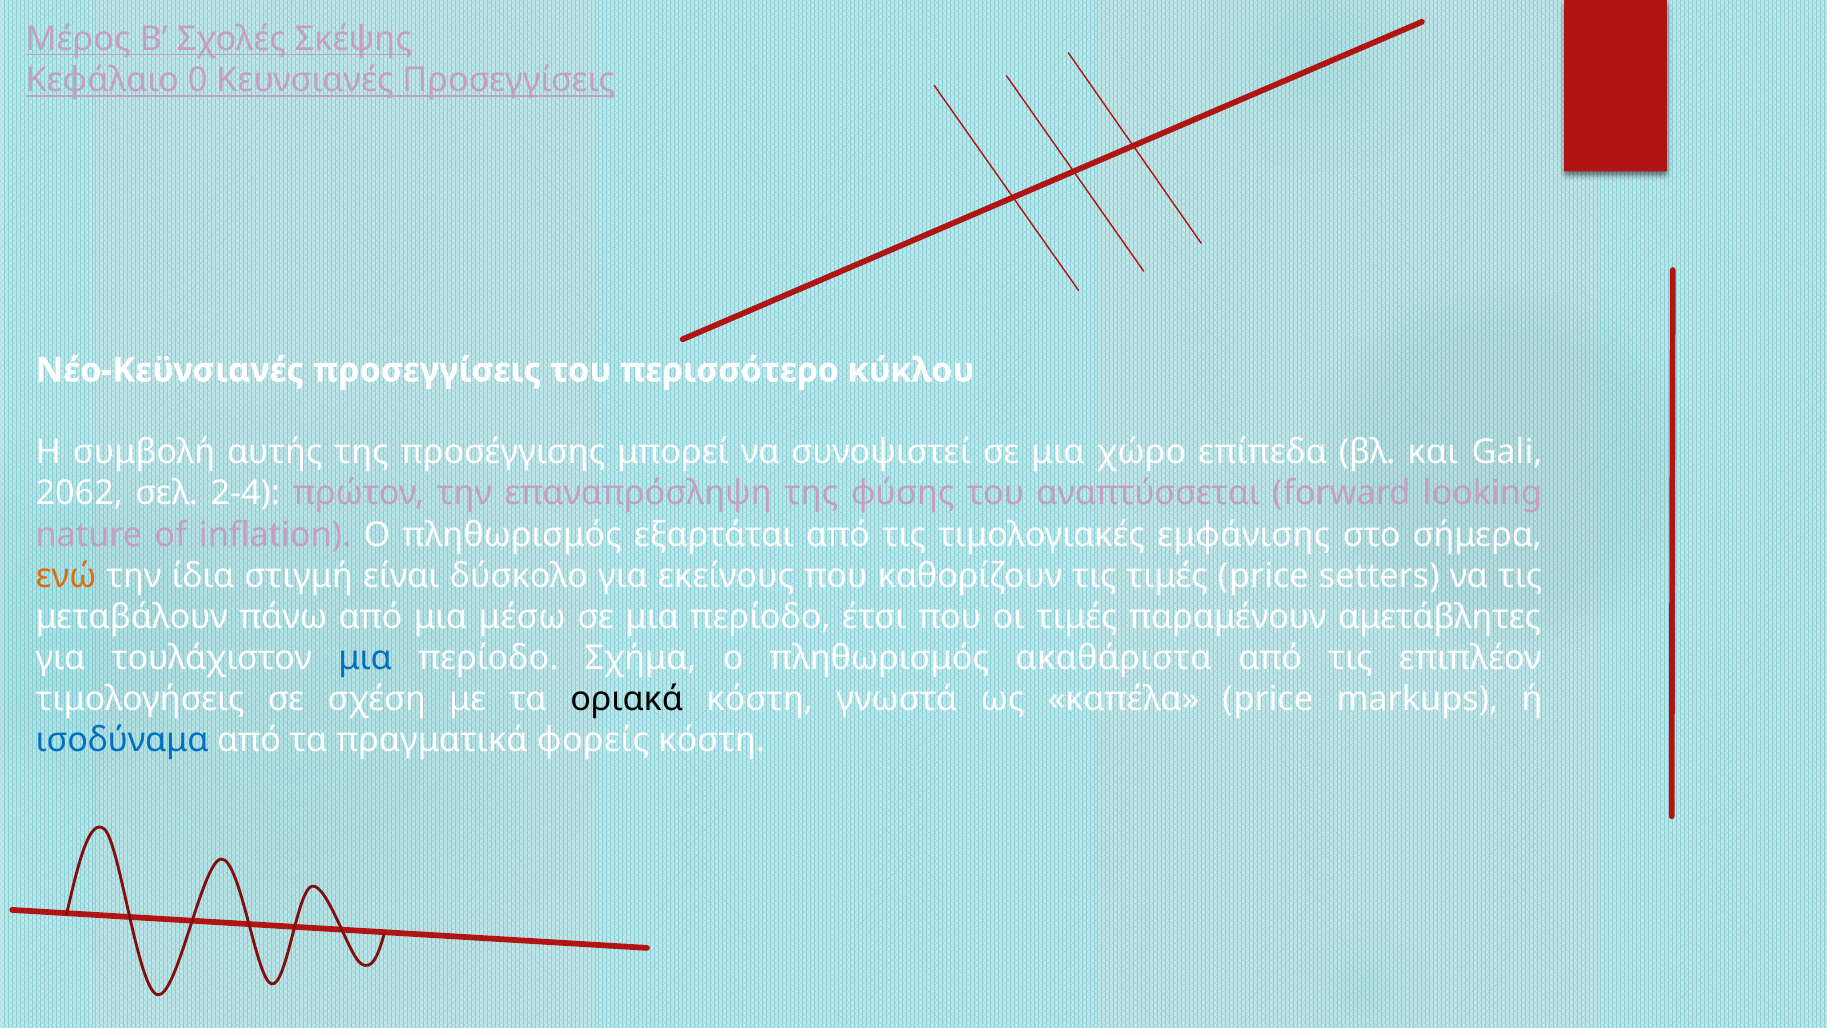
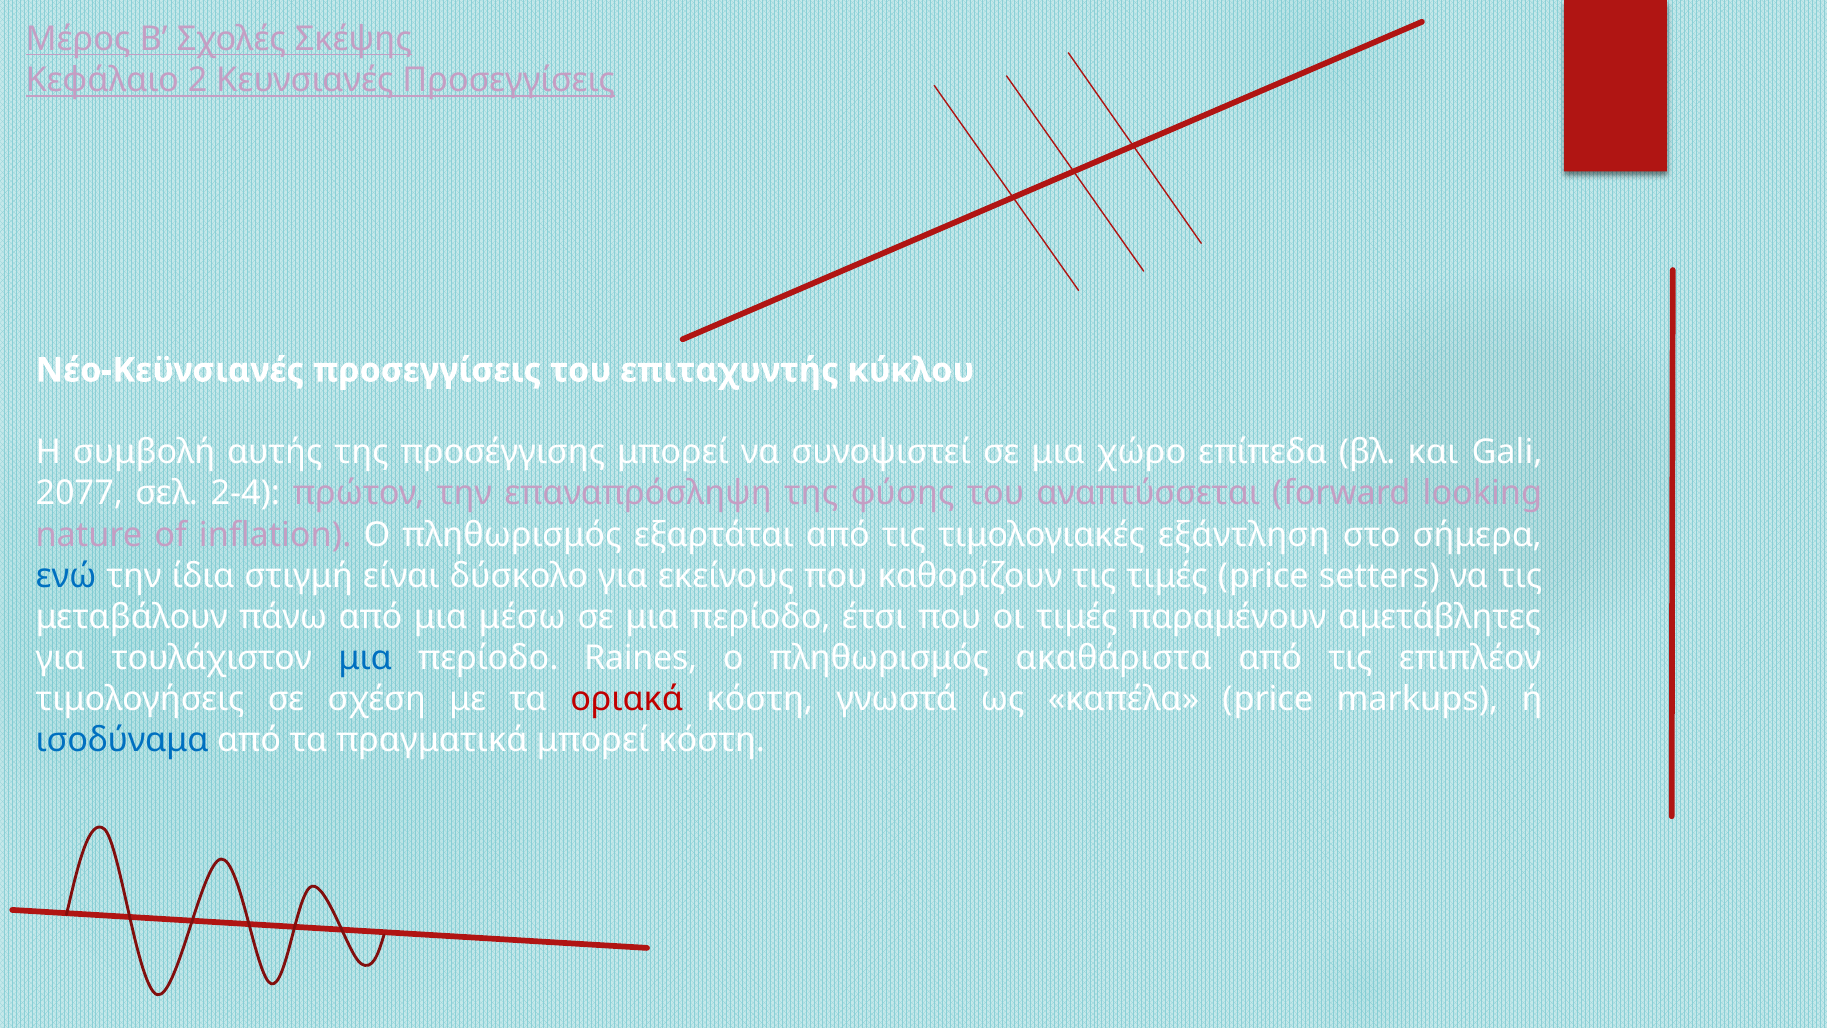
0: 0 -> 2 (198, 80)
περισσότερο: περισσότερο -> επιταχυντής (729, 370)
2062: 2062 -> 2077 (79, 494)
εμφάνισης: εμφάνισης -> εξάντληση (1244, 535)
ενώ colour: orange -> blue (66, 576)
Σχήμα: Σχήμα -> Raines (641, 658)
οριακά colour: black -> red (627, 699)
πραγματικά φορείς: φορείς -> μπορεί (593, 740)
